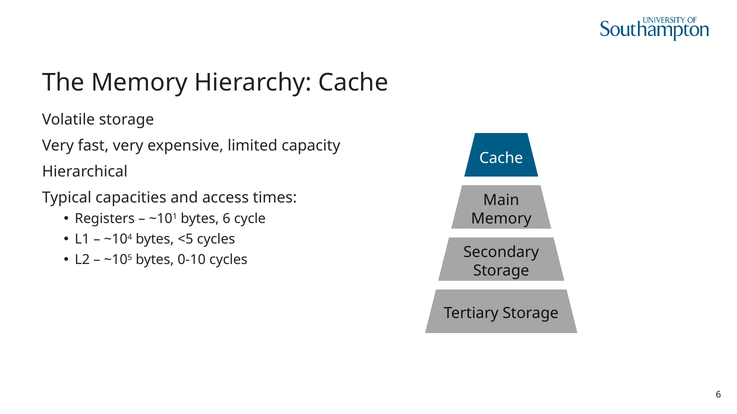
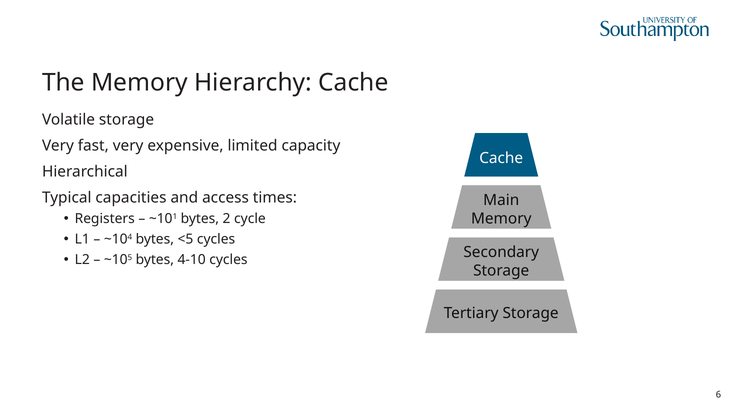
bytes 6: 6 -> 2 (227, 219)
0-10: 0-10 -> 4-10 (192, 260)
